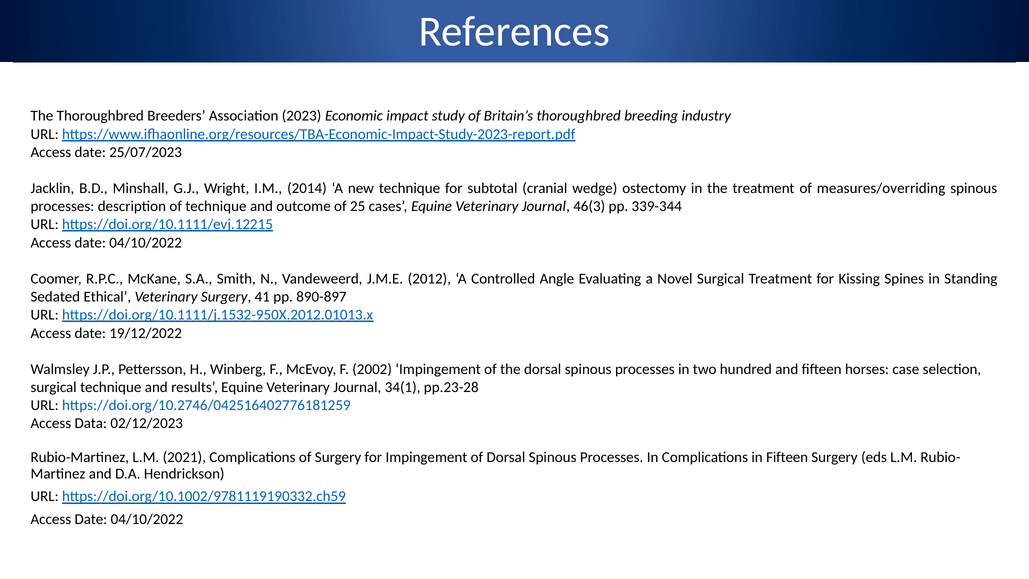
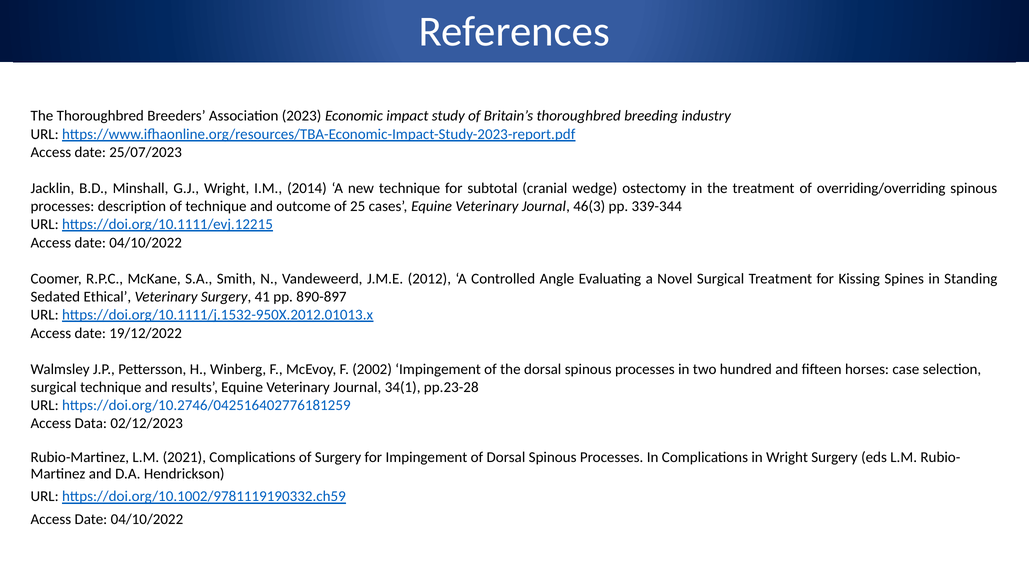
measures/overriding: measures/overriding -> overriding/overriding (881, 188)
in Fifteen: Fifteen -> Wright (787, 457)
